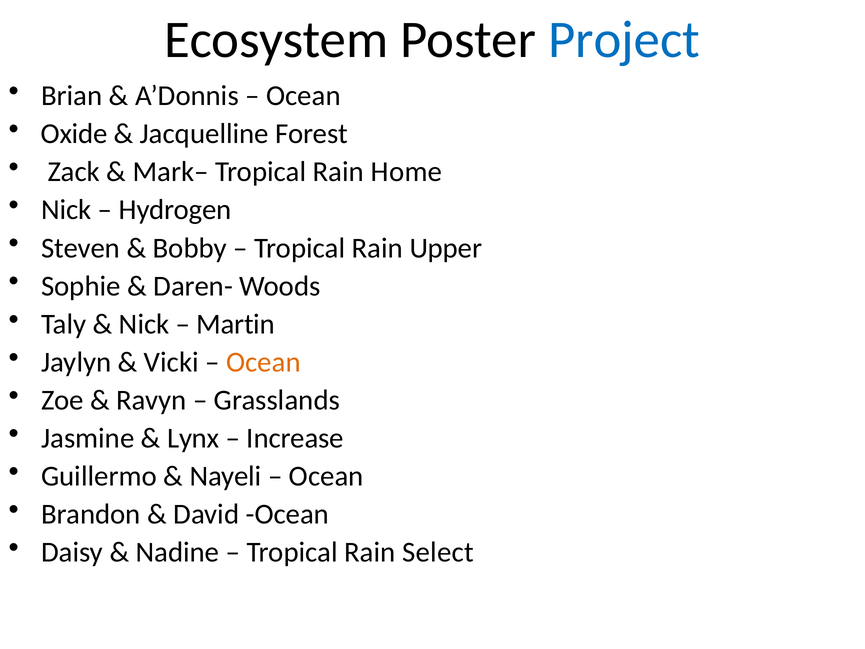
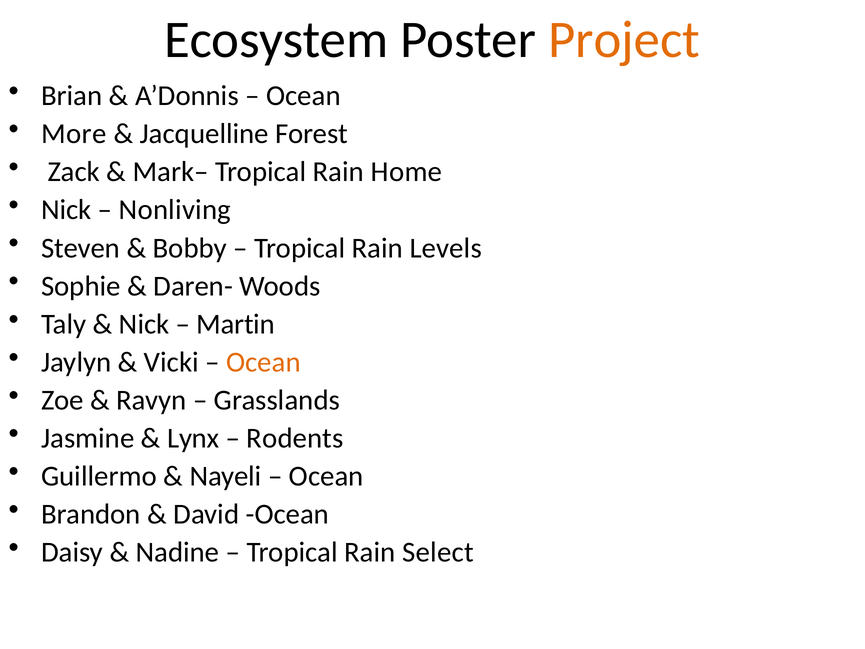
Project colour: blue -> orange (624, 40)
Oxide: Oxide -> More (74, 134)
Hydrogen: Hydrogen -> Nonliving (175, 210)
Upper: Upper -> Levels (446, 248)
Increase: Increase -> Rodents (295, 438)
